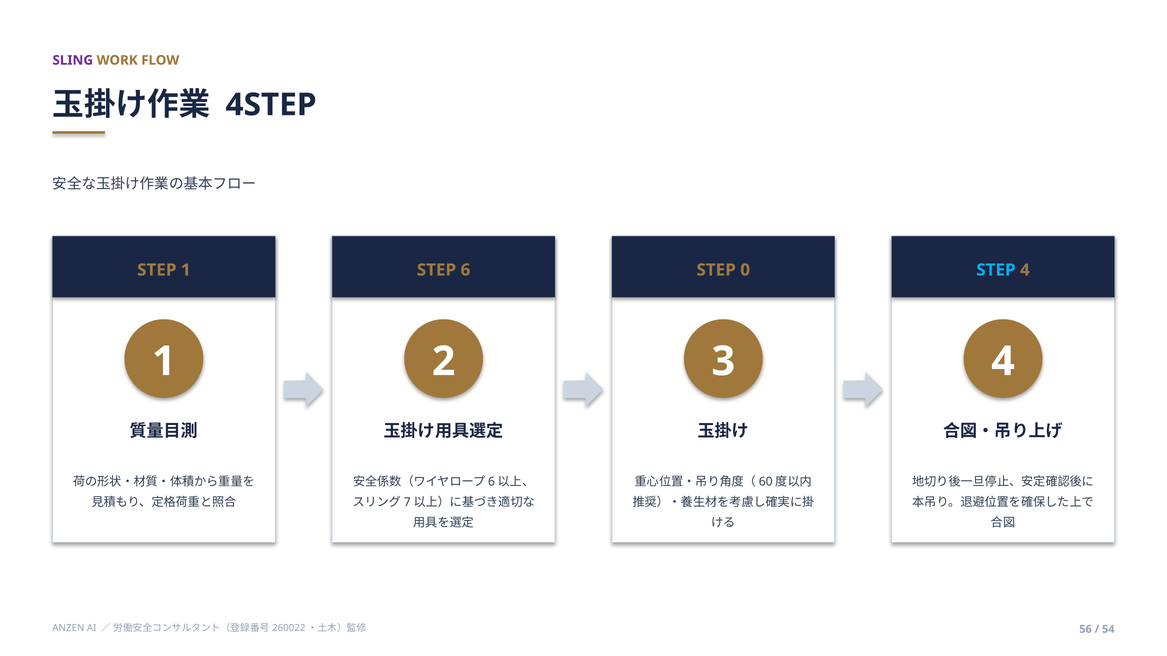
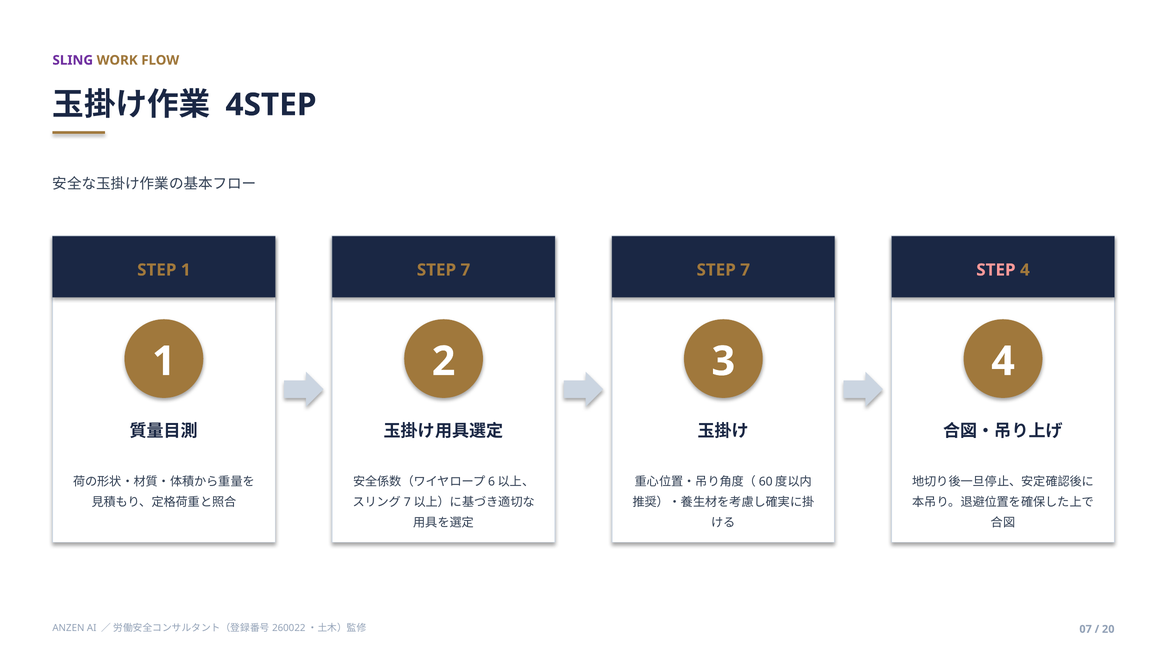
6: 6 -> 7 (465, 270)
0: 0 -> 7 (745, 270)
STEP colour: light blue -> pink (996, 270)
56: 56 -> 07 (1086, 630)
54: 54 -> 20 (1108, 630)
